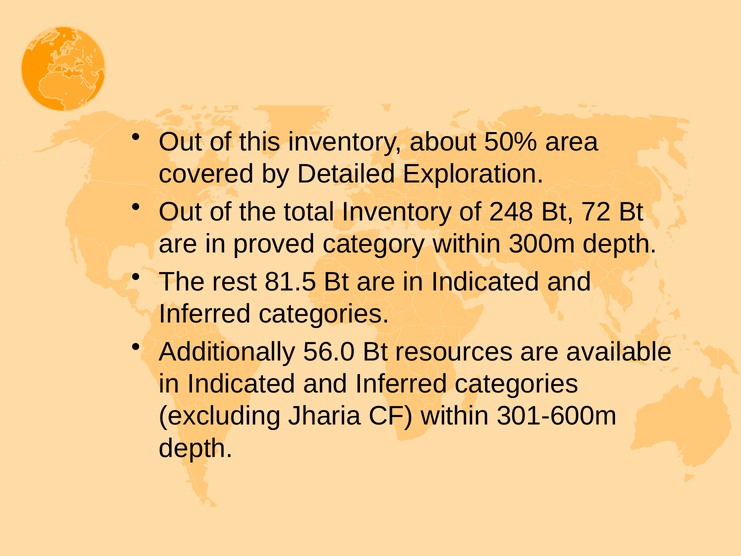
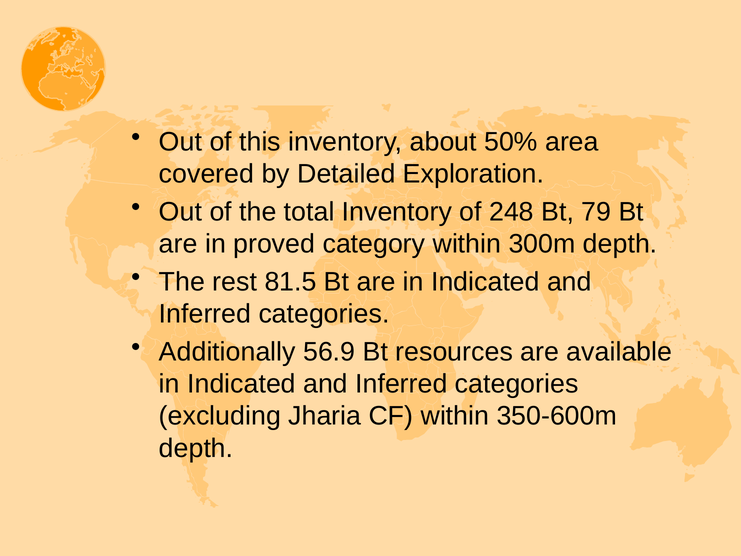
72: 72 -> 79 (596, 212)
56.0: 56.0 -> 56.9 (329, 352)
301-600m: 301-600m -> 350-600m (557, 416)
